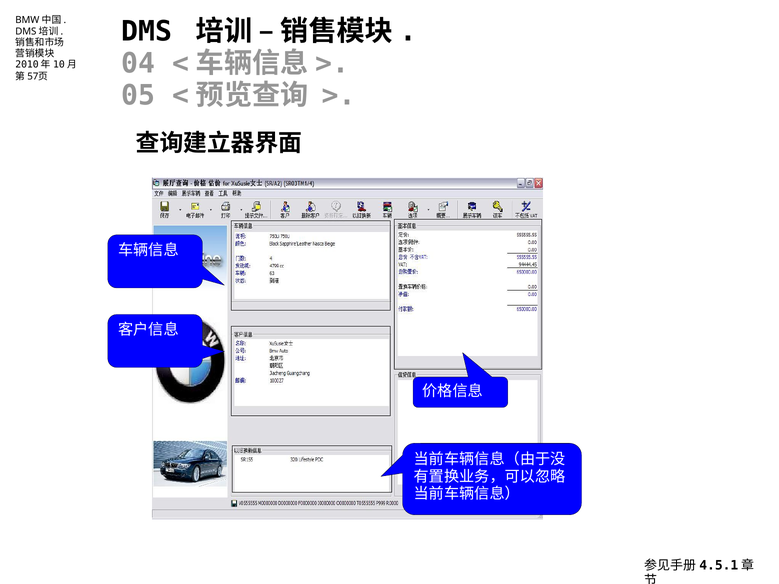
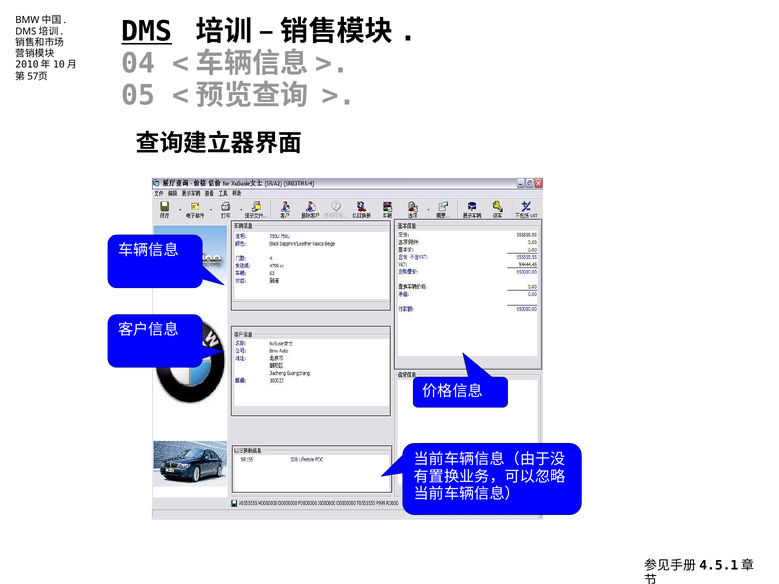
DMS underline: none -> present (147, 32)
